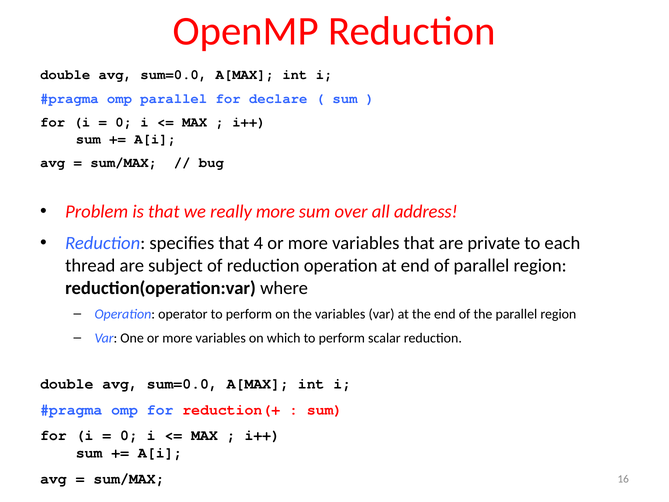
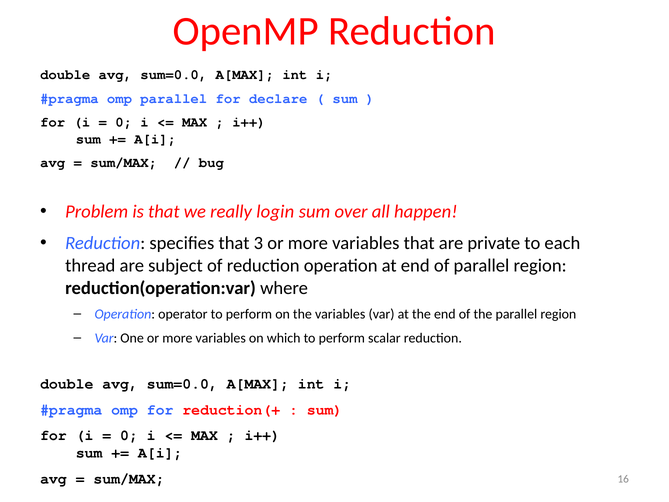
really more: more -> login (275, 211)
address: address -> happen (426, 211)
4: 4 -> 3 (258, 243)
